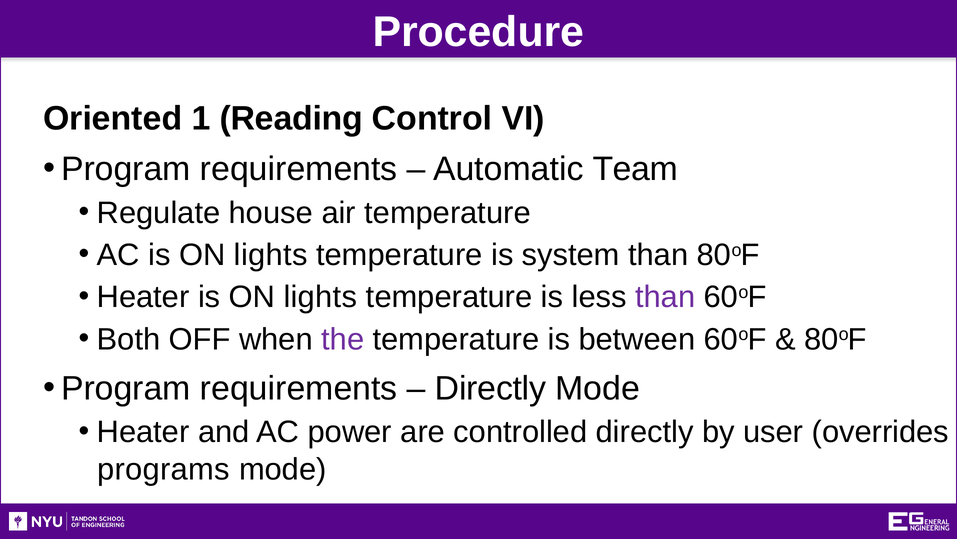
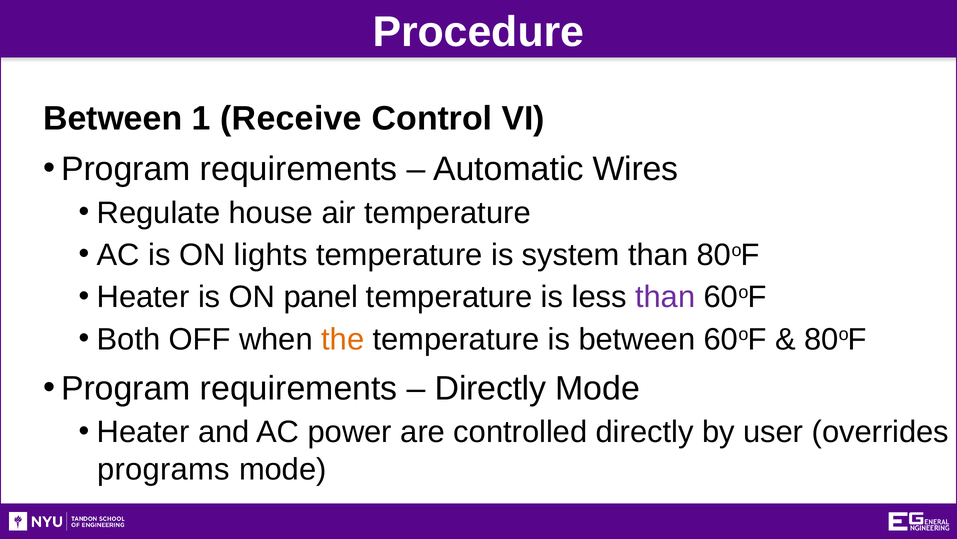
Oriented: Oriented -> Between (113, 118)
Reading: Reading -> Receive (291, 118)
Team: Team -> Wires (635, 169)
Heater is ON lights: lights -> panel (321, 297)
the colour: purple -> orange (343, 339)
